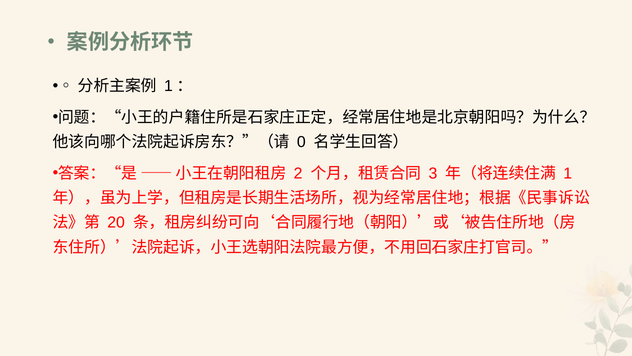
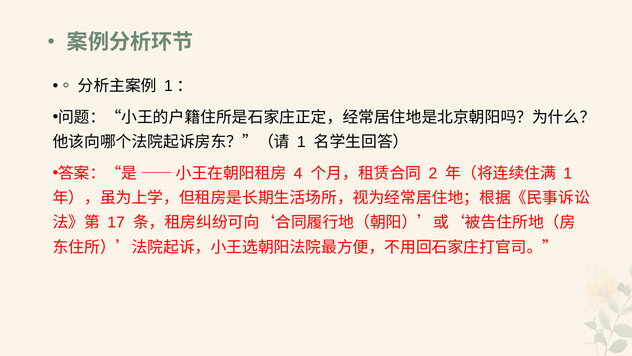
0: 0 -> 1 (301, 142)
2: 2 -> 4 (298, 173)
3: 3 -> 2 (433, 173)
20: 20 -> 17 (116, 222)
